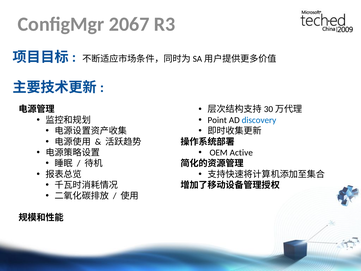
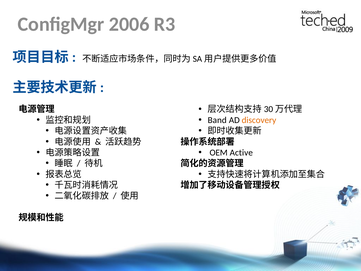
2067: 2067 -> 2006 (129, 24)
Point: Point -> Band (217, 120)
discovery colour: blue -> orange (259, 120)
